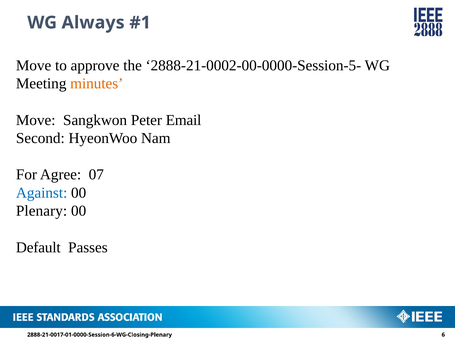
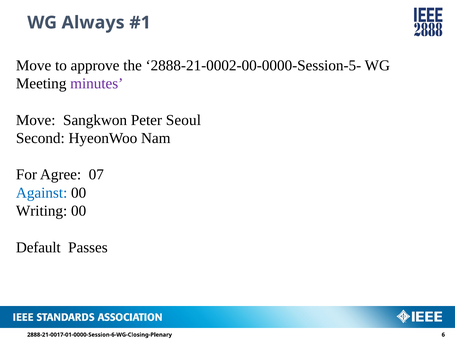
minutes colour: orange -> purple (97, 84)
Email: Email -> Seoul (183, 120)
Plenary: Plenary -> Writing (42, 211)
